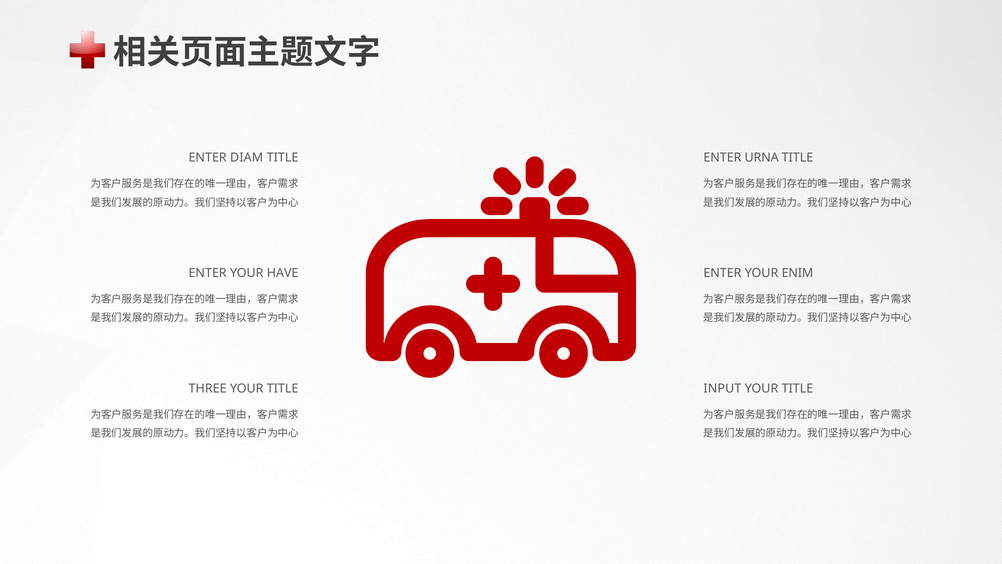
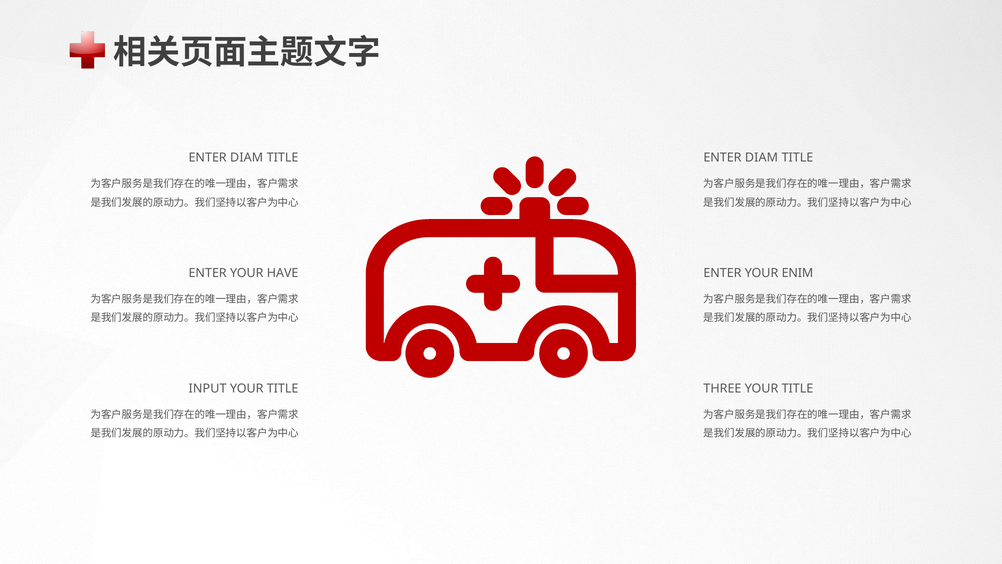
URNA: URNA -> DIAM (761, 157)
THREE: THREE -> INPUT (208, 388)
INPUT: INPUT -> THREE (722, 388)
